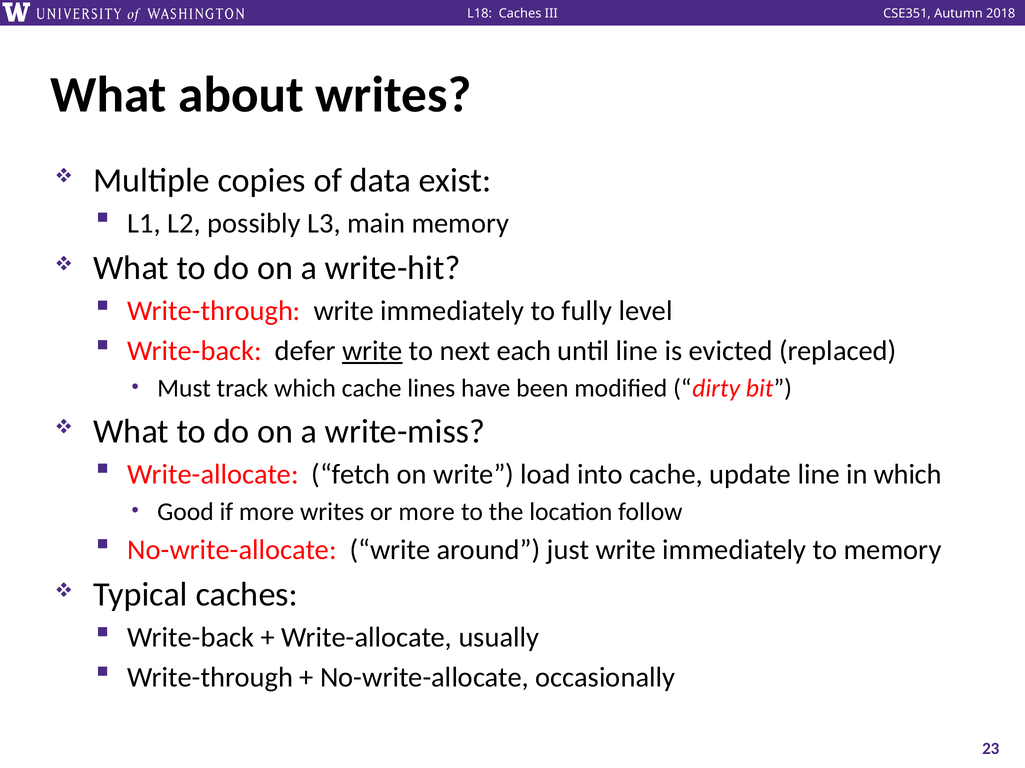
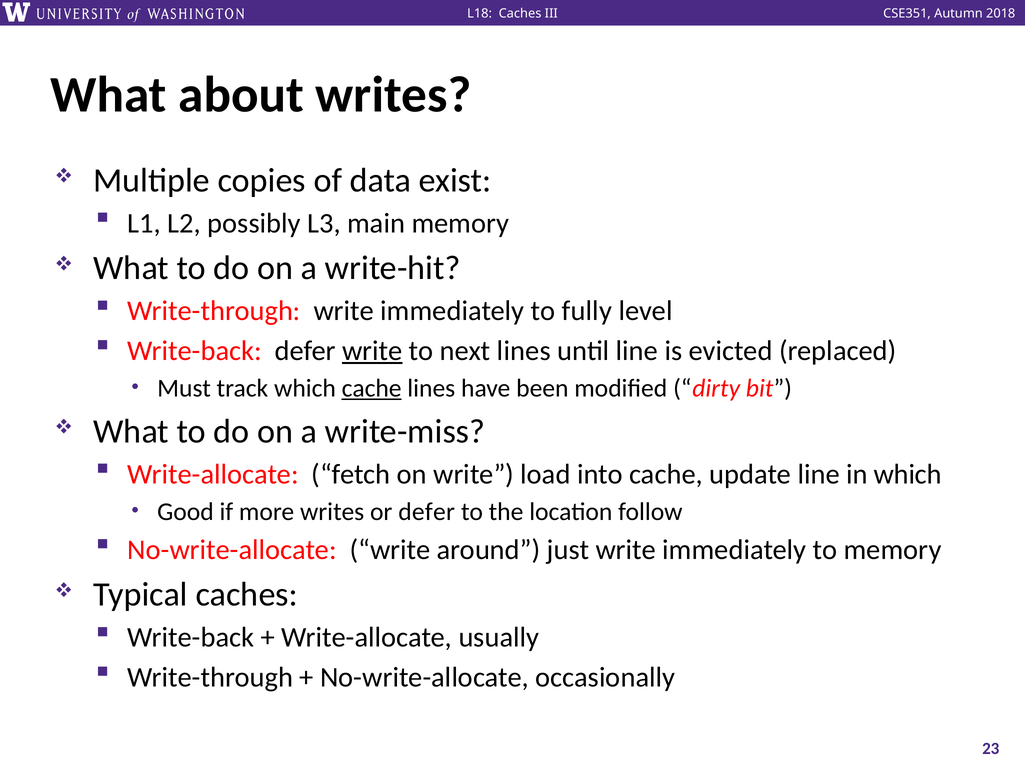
next each: each -> lines (524, 351)
cache underline: none -> present (372, 389)
or more: more -> defer (427, 512)
